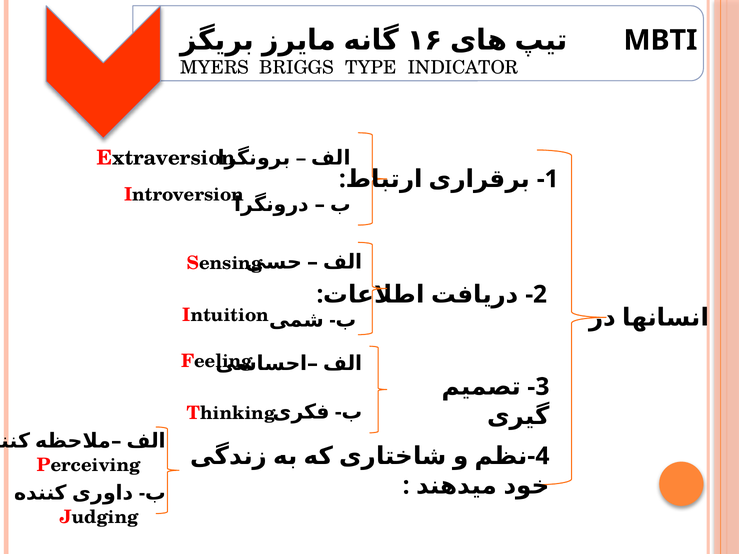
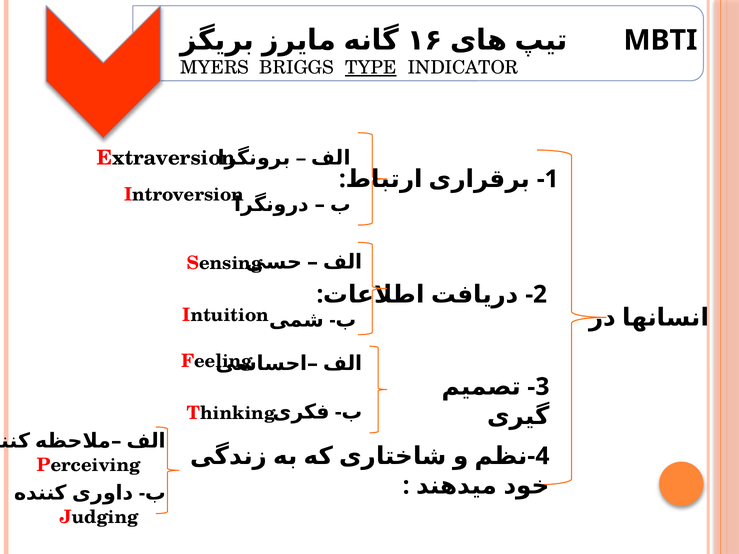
TYPE underline: none -> present (371, 68)
